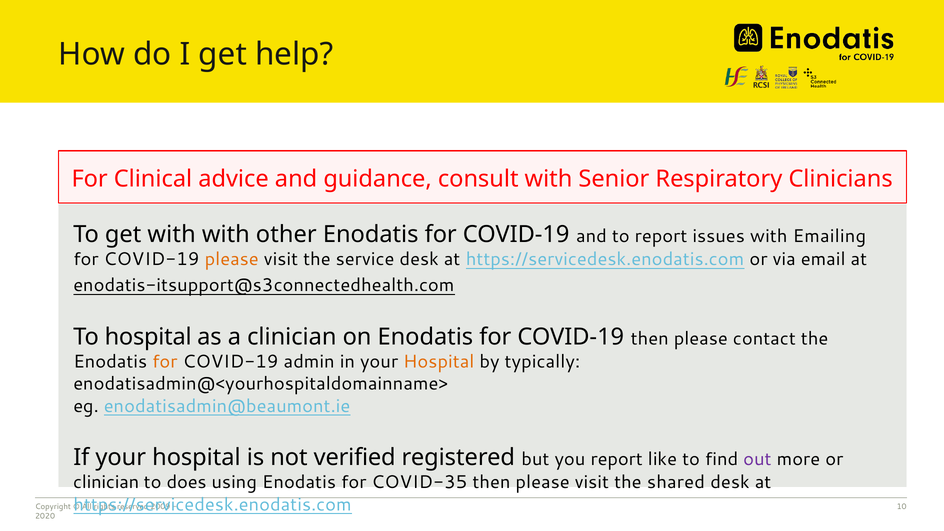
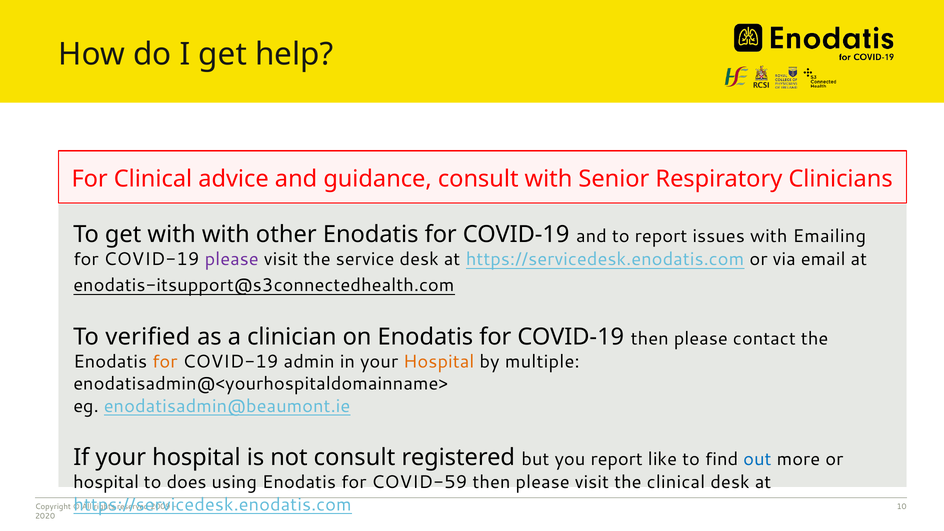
please colour: orange -> purple (232, 259)
To hospital: hospital -> verified (148, 337)
typically: typically -> multiple (542, 362)
not verified: verified -> consult (355, 458)
out colour: purple -> blue (757, 459)
clinician: clinician -> hospital (106, 482)
COVID-35: COVID-35 -> COVID-59 (419, 482)
the shared: shared -> clinical (676, 482)
